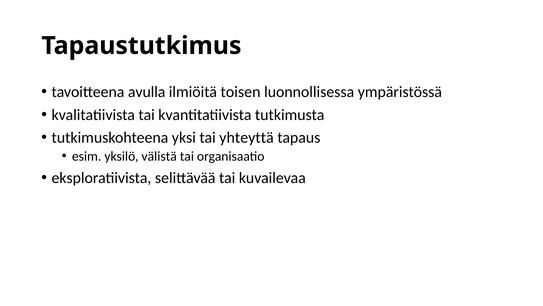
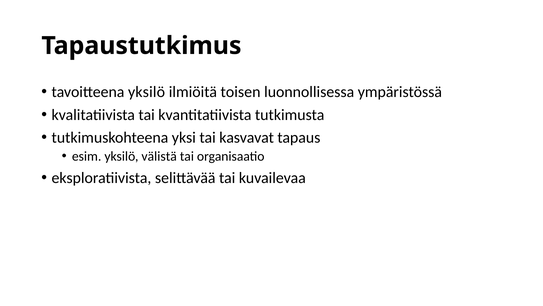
tavoitteena avulla: avulla -> yksilö (147, 92)
yhteyttä: yhteyttä -> kasvavat (247, 137)
